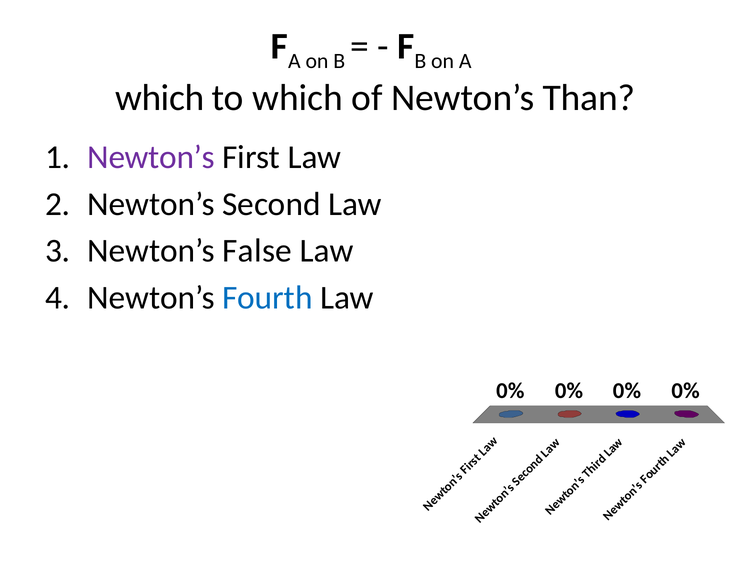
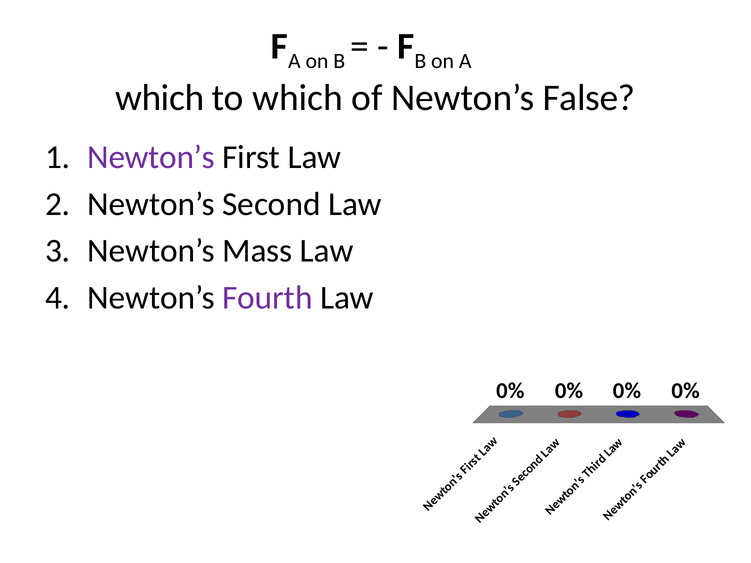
Than: Than -> False (589, 98)
False: False -> Mass (257, 251)
Fourth colour: blue -> purple (267, 298)
